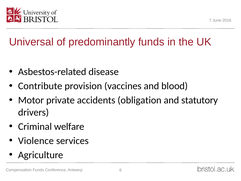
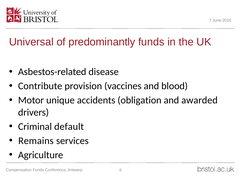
private: private -> unique (60, 100)
statutory: statutory -> awarded (199, 100)
welfare: welfare -> default (69, 126)
Violence: Violence -> Remains (36, 141)
